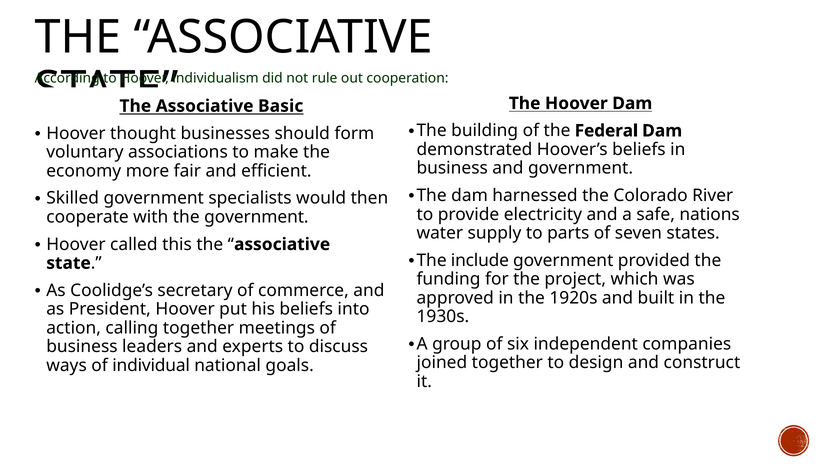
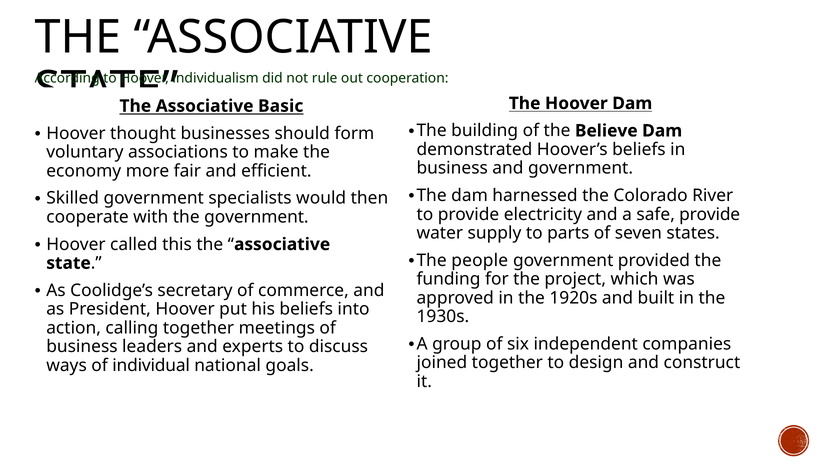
Federal: Federal -> Believe (606, 131)
safe nations: nations -> provide (710, 214)
include: include -> people (480, 260)
